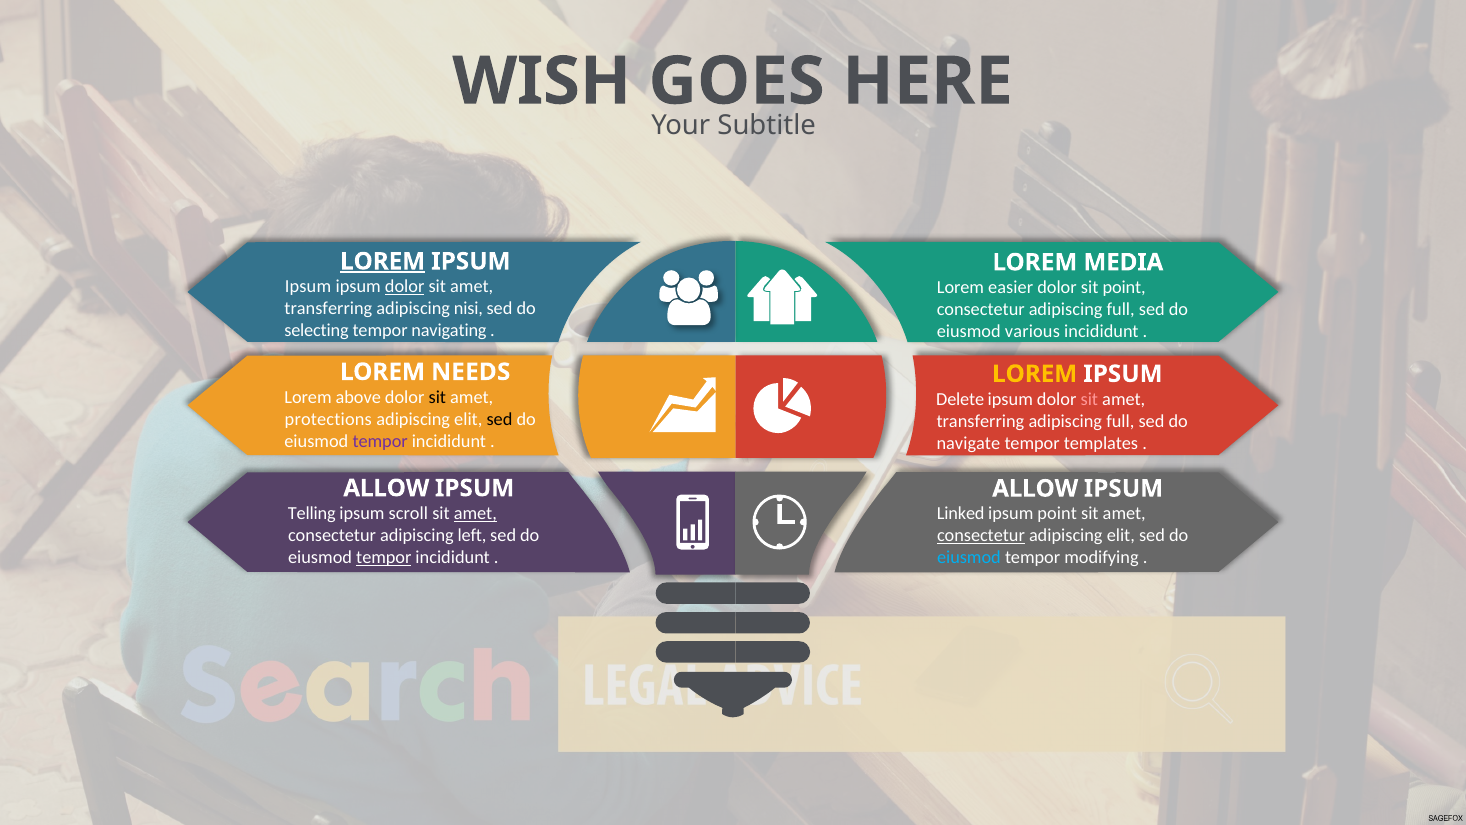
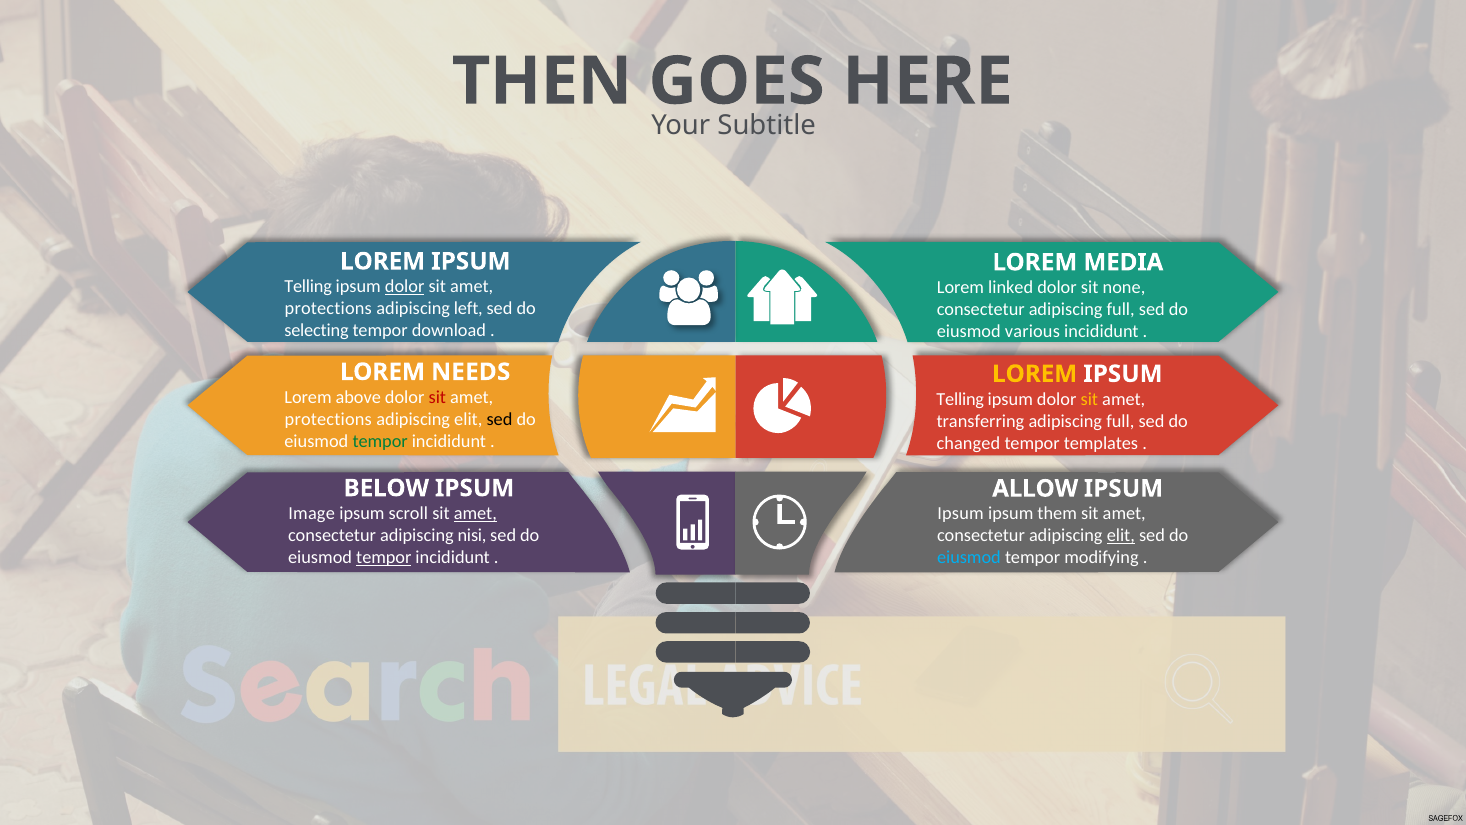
WISH: WISH -> THEN (542, 81)
LOREM underline: present -> none (383, 261)
Ipsum: Ipsum -> Telling (308, 287)
easier: easier -> linked (1011, 287)
sit point: point -> none (1124, 287)
transferring: transferring -> protections (328, 309)
nisi: nisi -> left (468, 309)
navigating: navigating -> download (449, 331)
sit colour: black -> red (437, 397)
Delete: Delete -> Telling (960, 399)
sit colour: pink -> yellow (1089, 399)
tempor colour: purple -> green (380, 441)
navigate: navigate -> changed (968, 443)
ALLOW: ALLOW -> BELOW (386, 488)
Telling: Telling -> Image (312, 513)
Linked: Linked -> Ipsum (961, 514)
ipsum point: point -> them (1057, 514)
left: left -> nisi (472, 535)
consectetur underline: present -> none (981, 536)
elit underline: none -> present (1121, 536)
